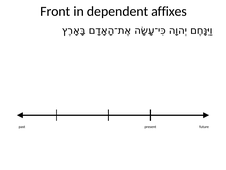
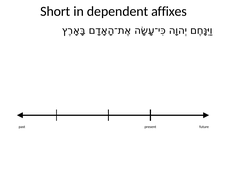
Front: Front -> Short (55, 11)
